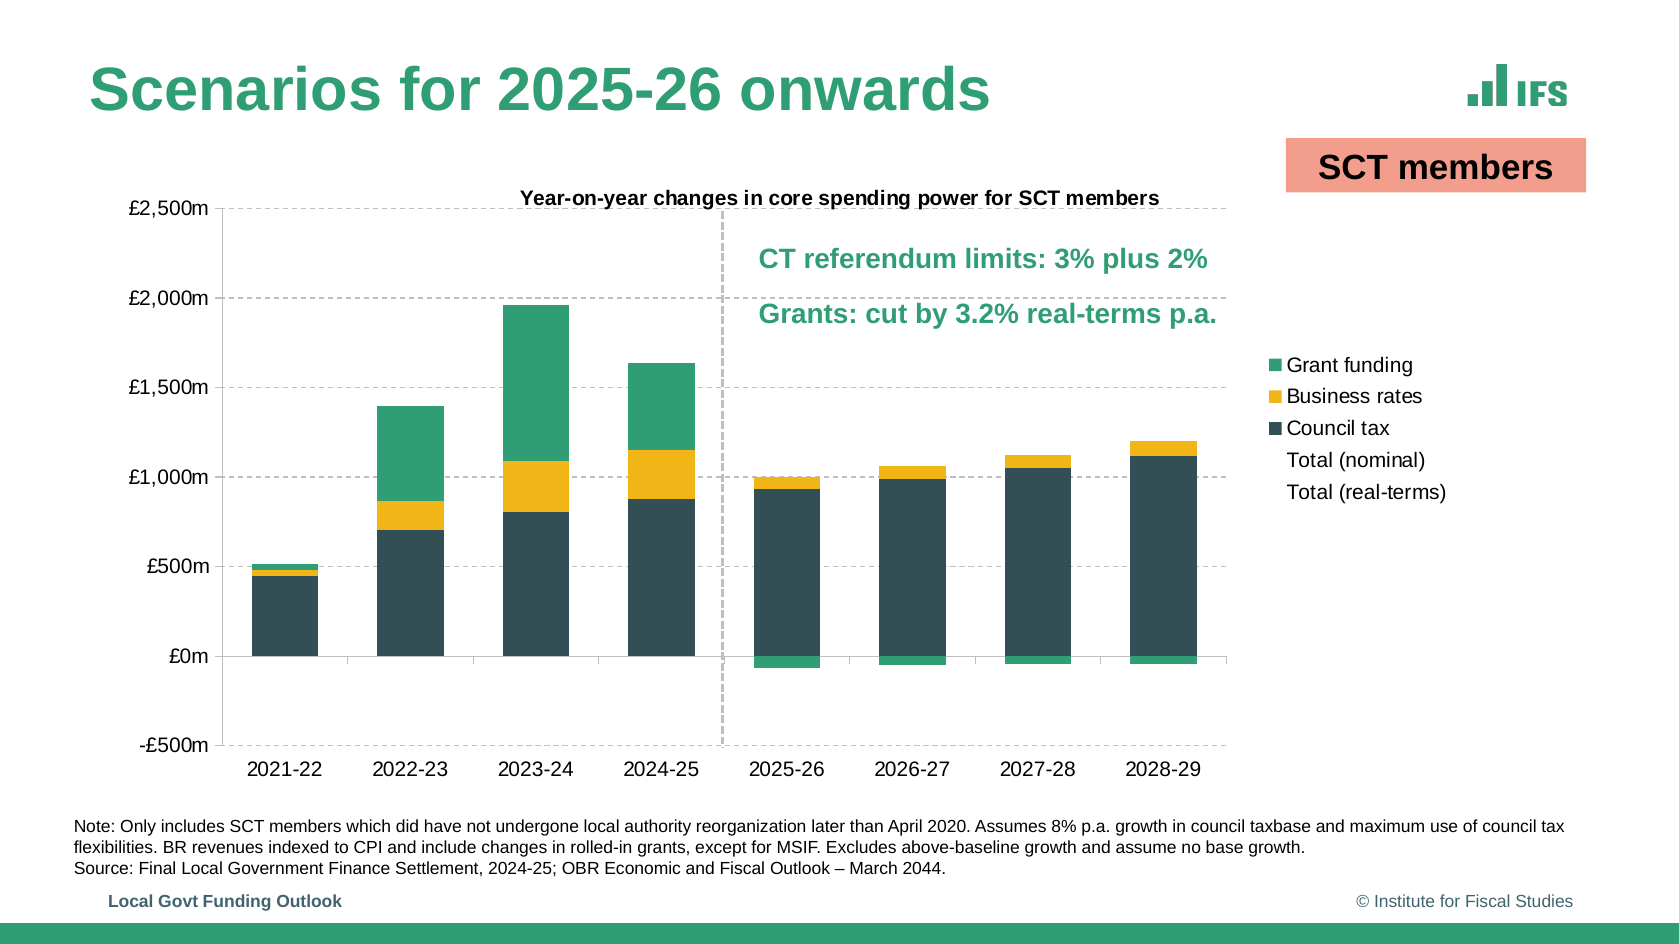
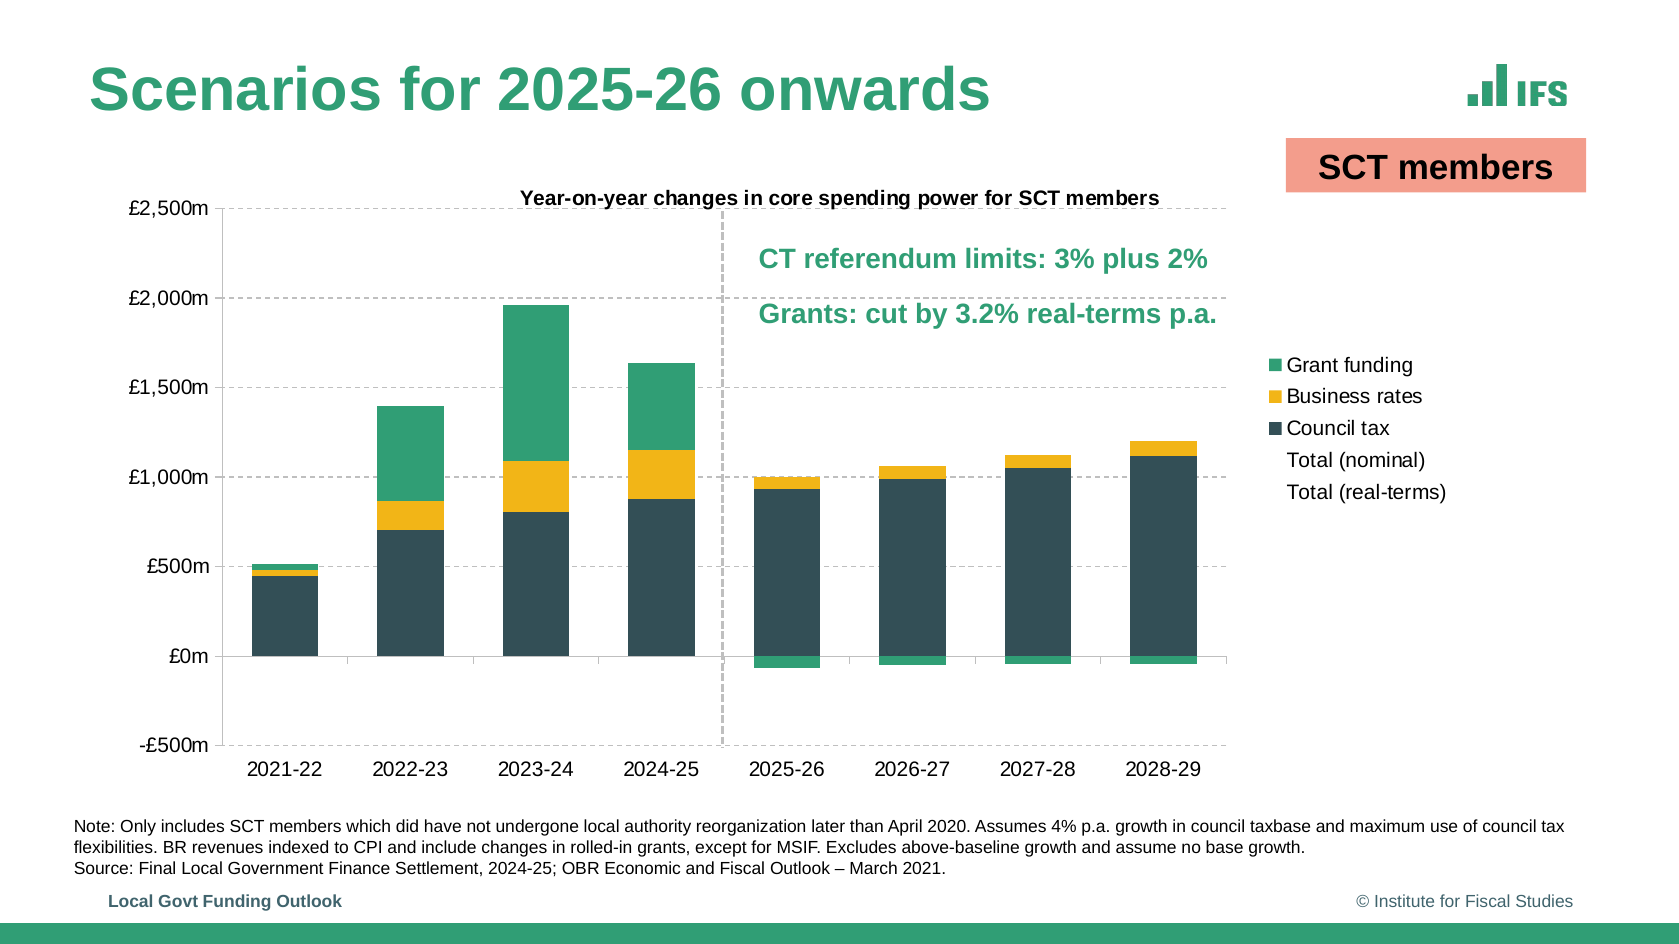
8%: 8% -> 4% (1064, 827)
2044: 2044 -> 2021 (924, 869)
